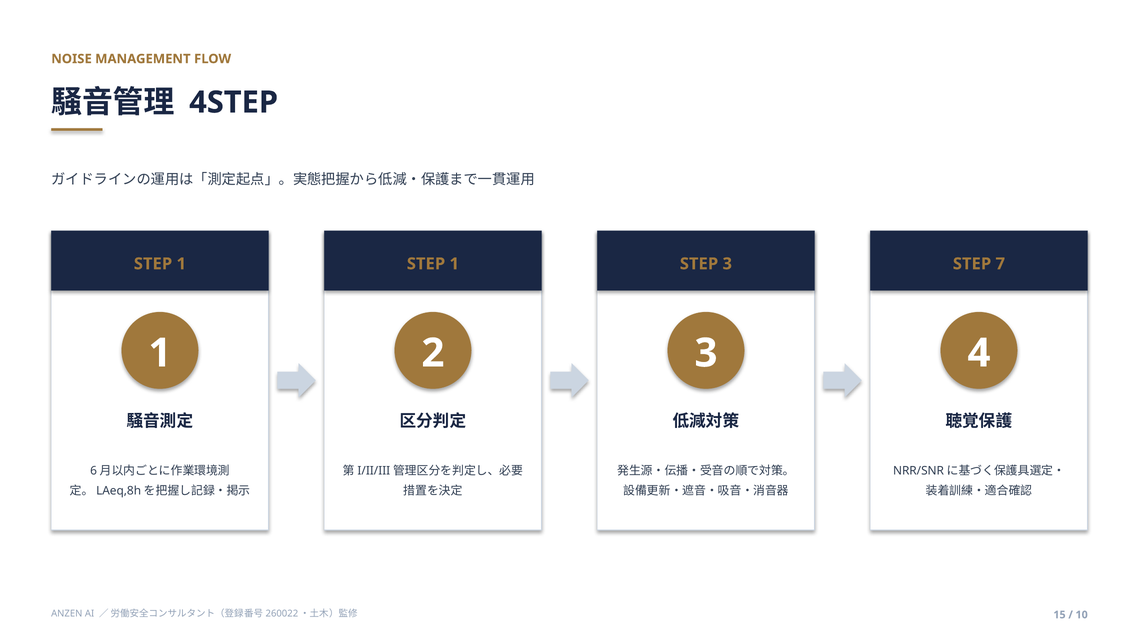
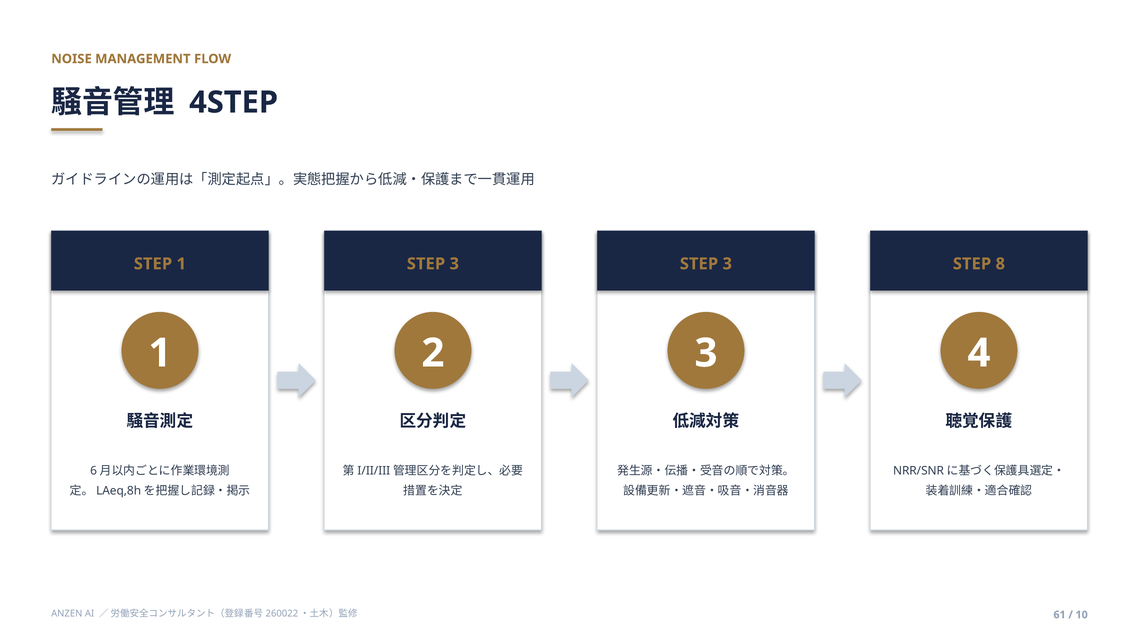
1: 1 -> 3 (454, 264)
7: 7 -> 8 (1000, 264)
15: 15 -> 61 (1060, 615)
